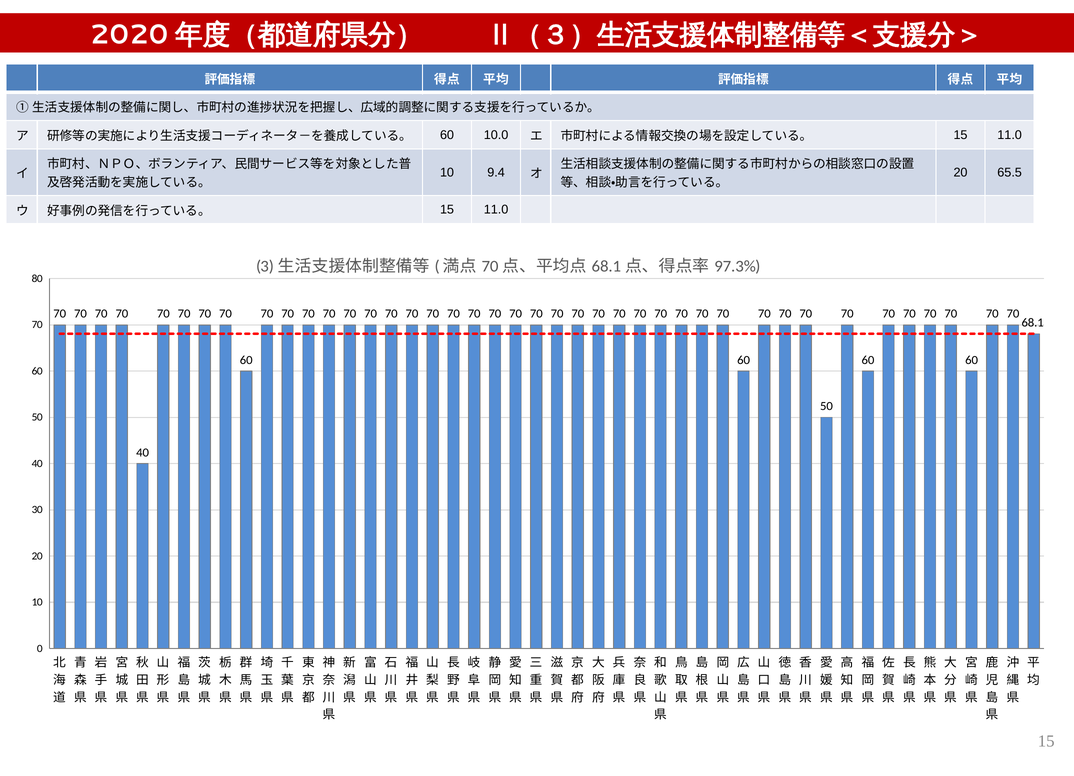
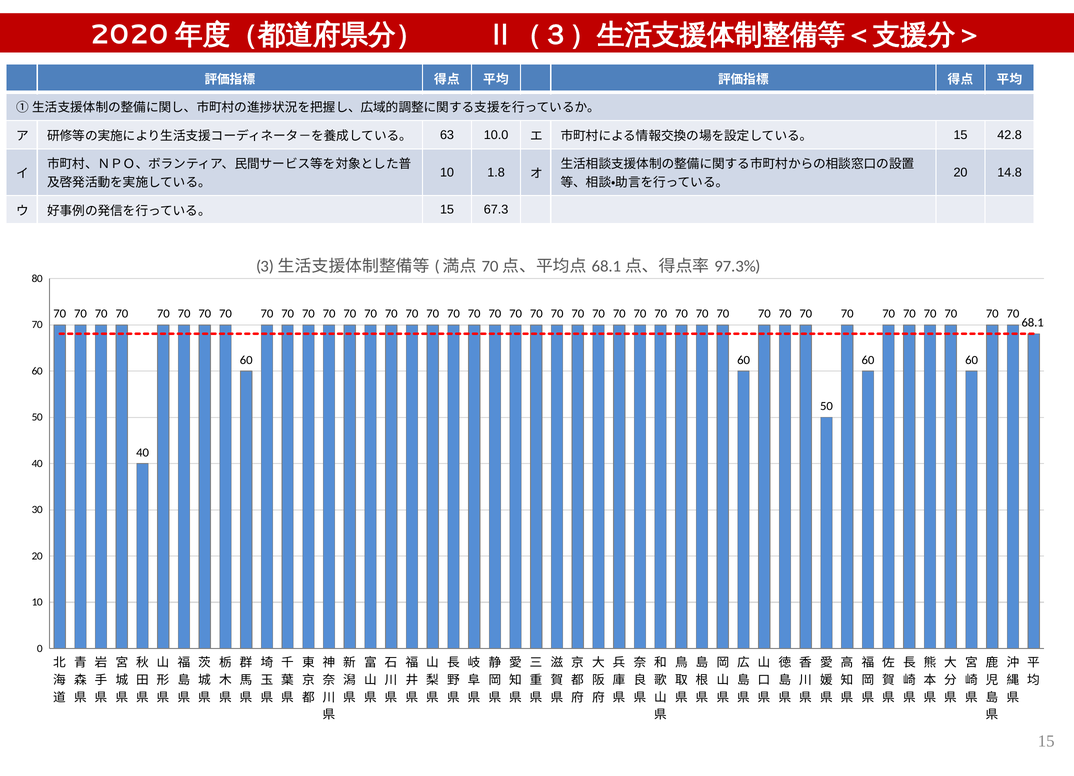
60: 60 -> 63 (447, 135)
11.0: 11.0 -> 42.8 (1010, 135)
9.4: 9.4 -> 1.8 (496, 172)
65.5: 65.5 -> 14.8 (1010, 172)
11.0: 11.0 -> 67.3 (496, 210)
